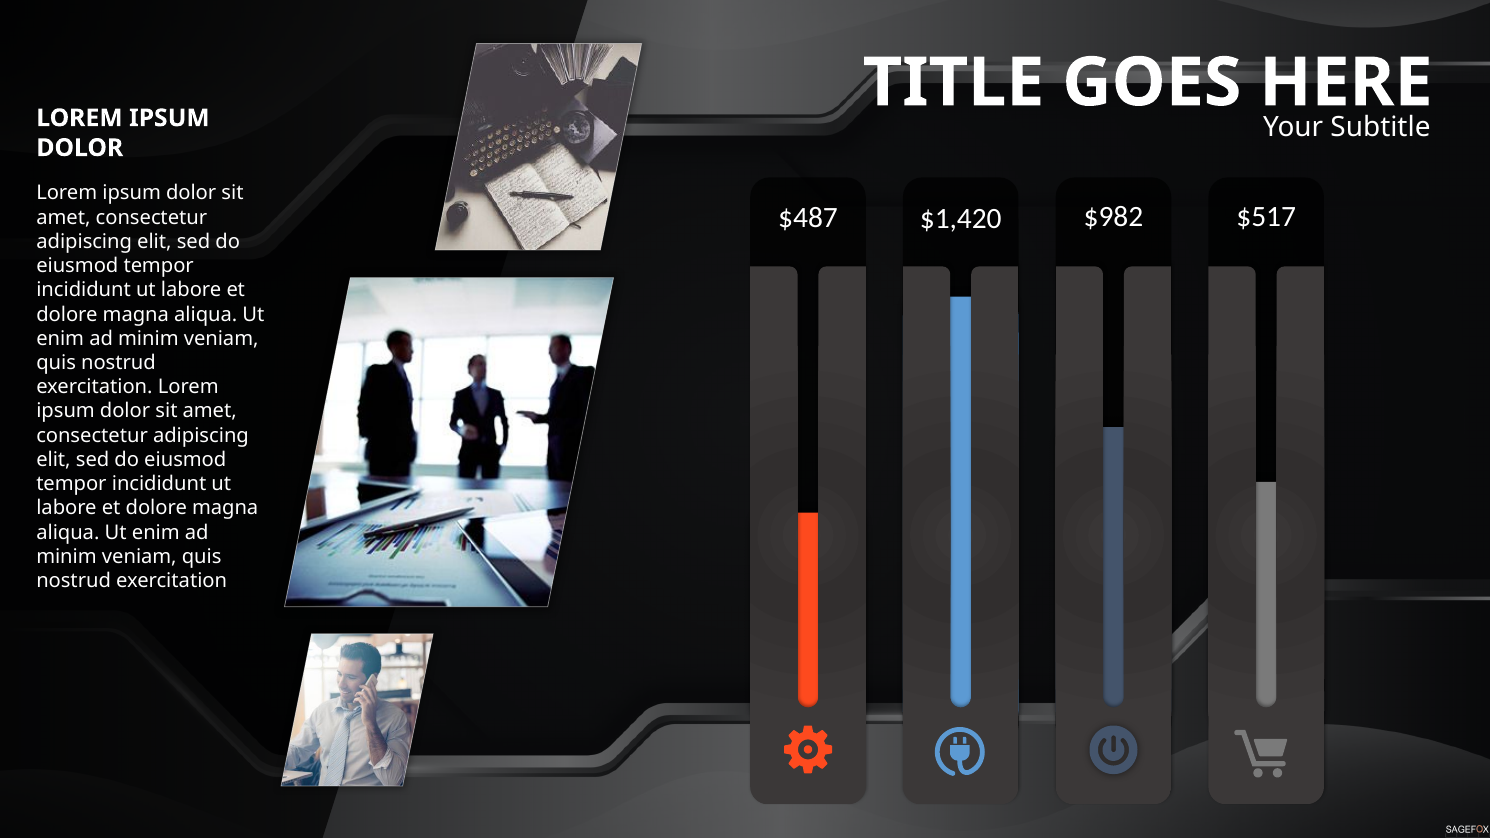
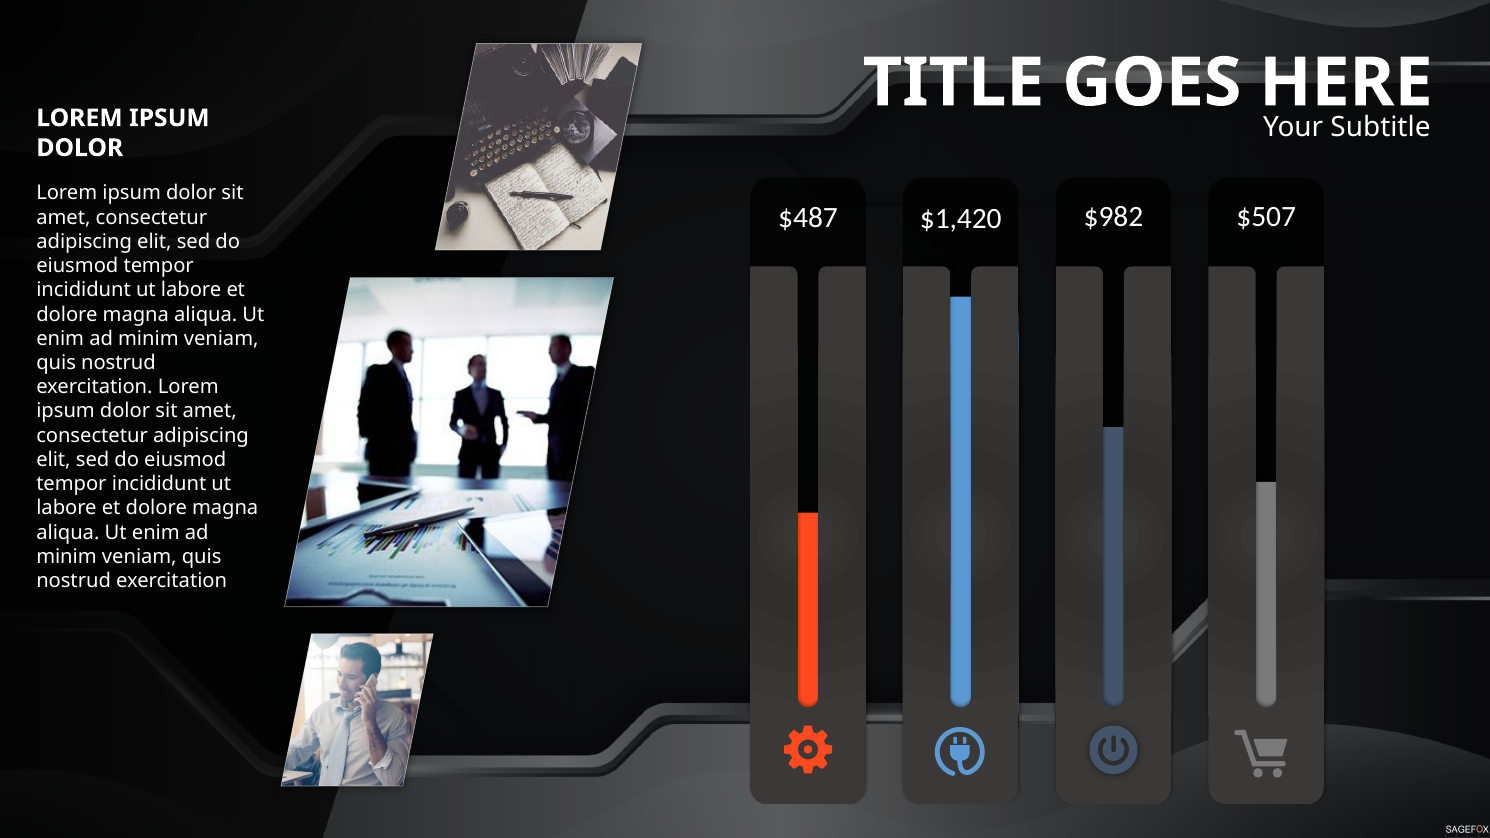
$517: $517 -> $507 (1266, 216)
